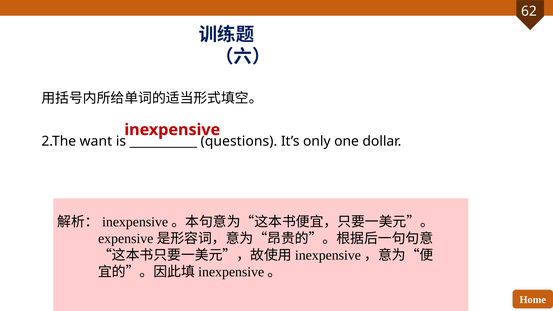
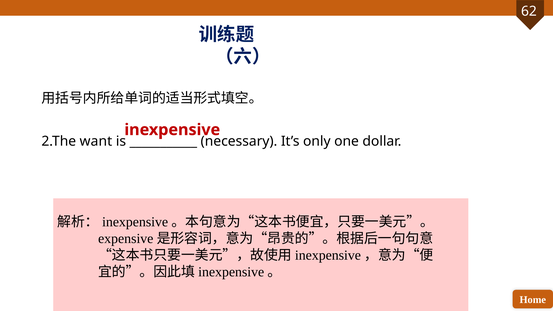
questions: questions -> necessary (239, 141)
